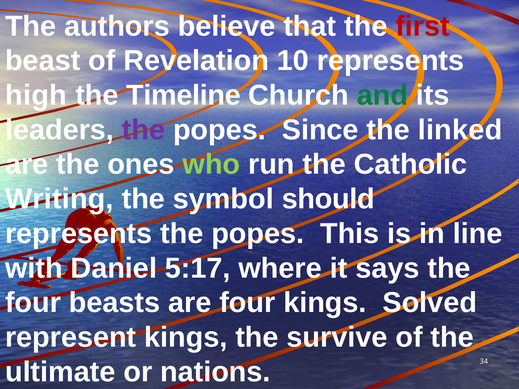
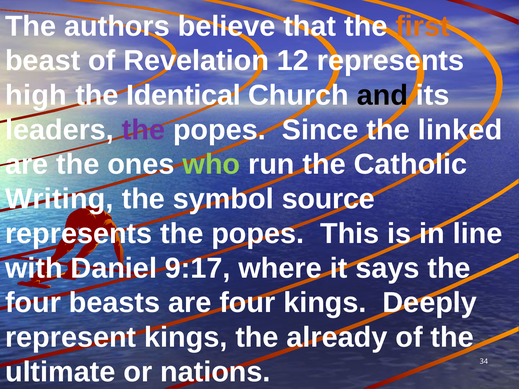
first colour: red -> orange (423, 26)
10: 10 -> 12 (293, 61)
Timeline: Timeline -> Identical (183, 95)
and colour: green -> black (382, 95)
should: should -> source (328, 199)
5:17: 5:17 -> 9:17 (198, 268)
Solved: Solved -> Deeply (430, 303)
survive: survive -> already (337, 338)
